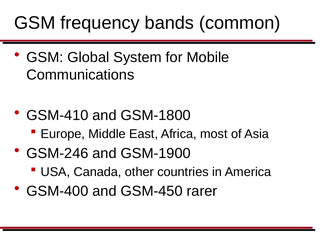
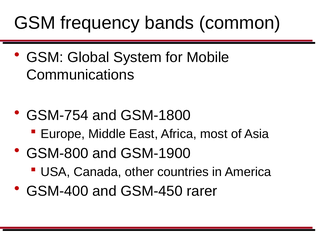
GSM-410: GSM-410 -> GSM-754 (57, 115)
GSM-246: GSM-246 -> GSM-800 (57, 154)
